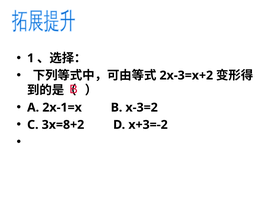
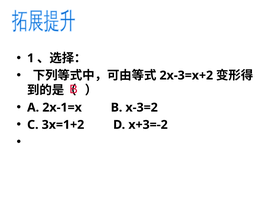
3x=8+2: 3x=8+2 -> 3x=1+2 (63, 125)
